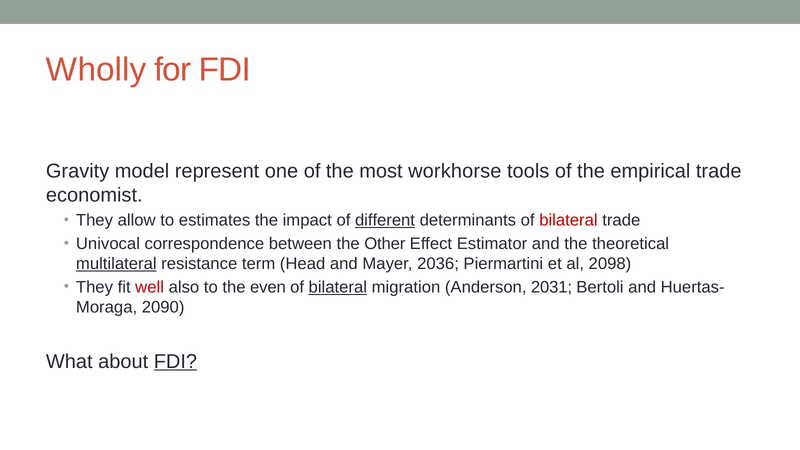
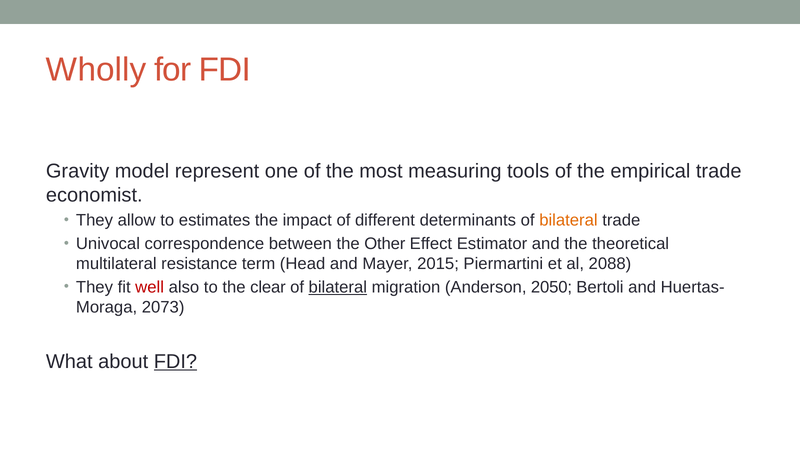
workhorse: workhorse -> measuring (455, 171)
different underline: present -> none (385, 220)
bilateral colour: red -> orange (568, 220)
multilateral underline: present -> none (116, 264)
2036: 2036 -> 2015 (438, 264)
2098: 2098 -> 2088 (610, 264)
even: even -> clear (268, 287)
2031: 2031 -> 2050 (551, 287)
2090: 2090 -> 2073 (163, 307)
